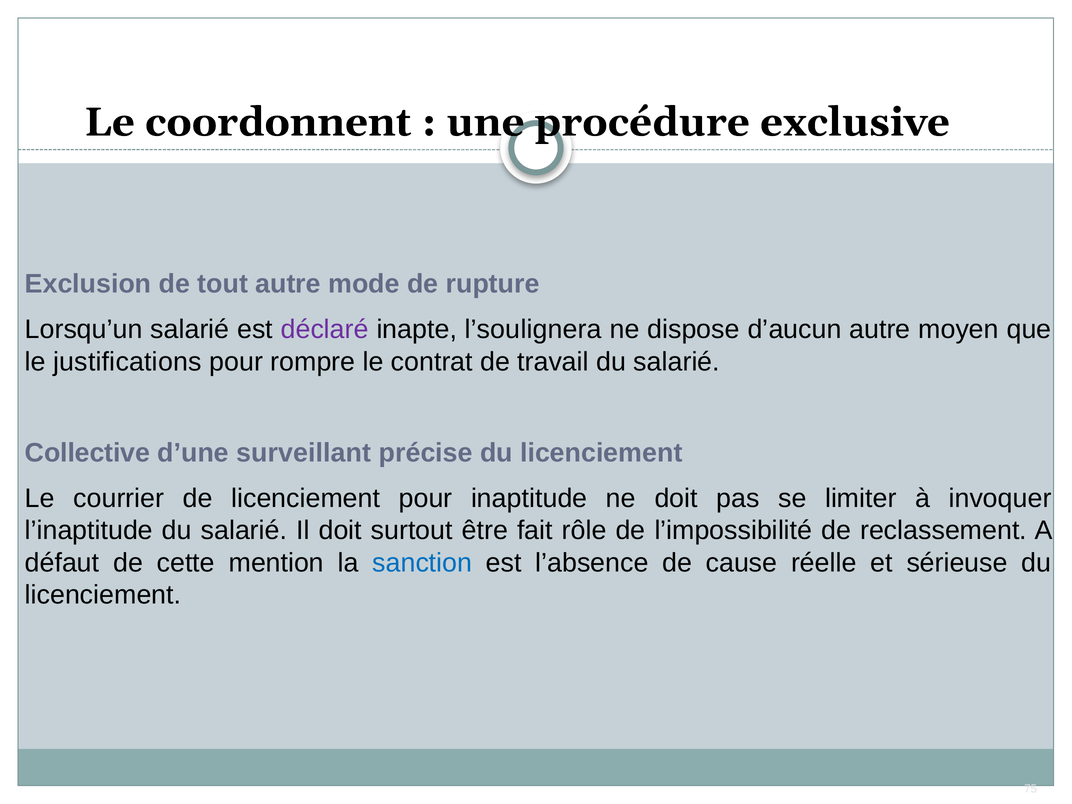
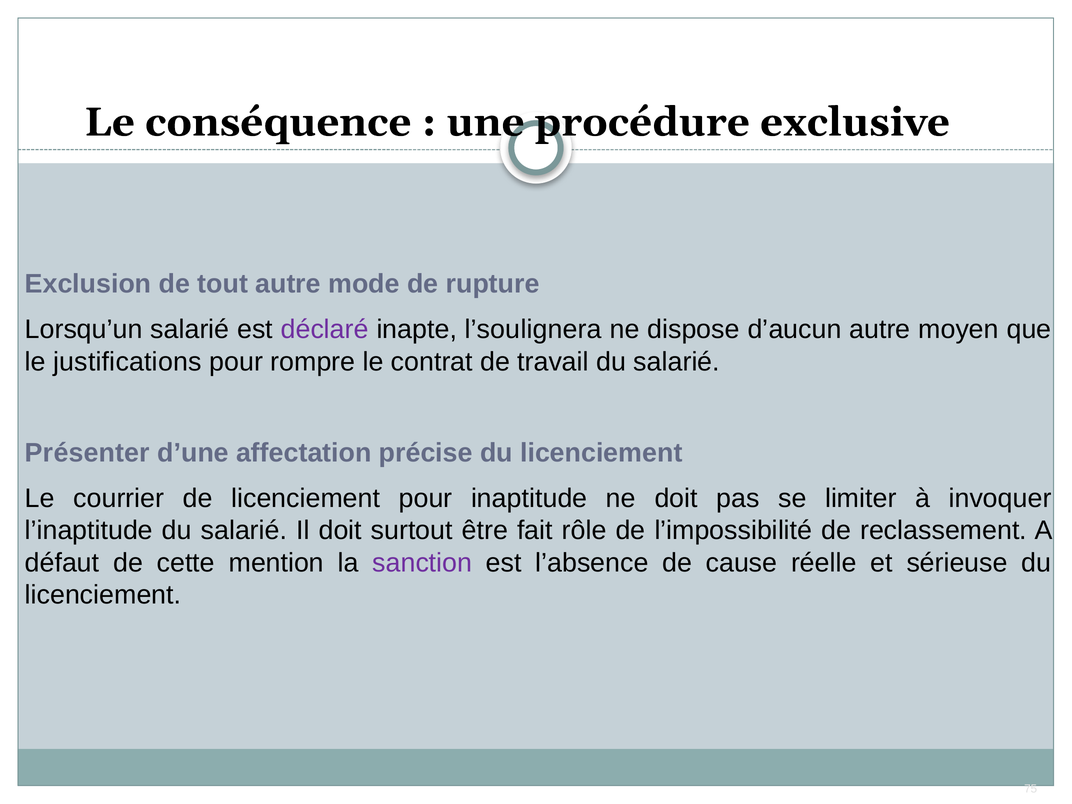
coordonnent: coordonnent -> conséquence (278, 122)
Collective: Collective -> Présenter (87, 453)
surveillant: surveillant -> affectation (304, 453)
sanction colour: blue -> purple (422, 563)
